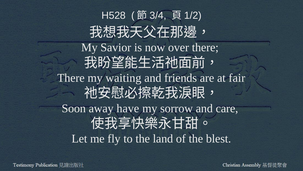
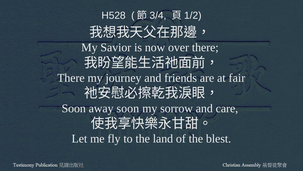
waiting: waiting -> journey (123, 78)
away have: have -> soon (128, 108)
